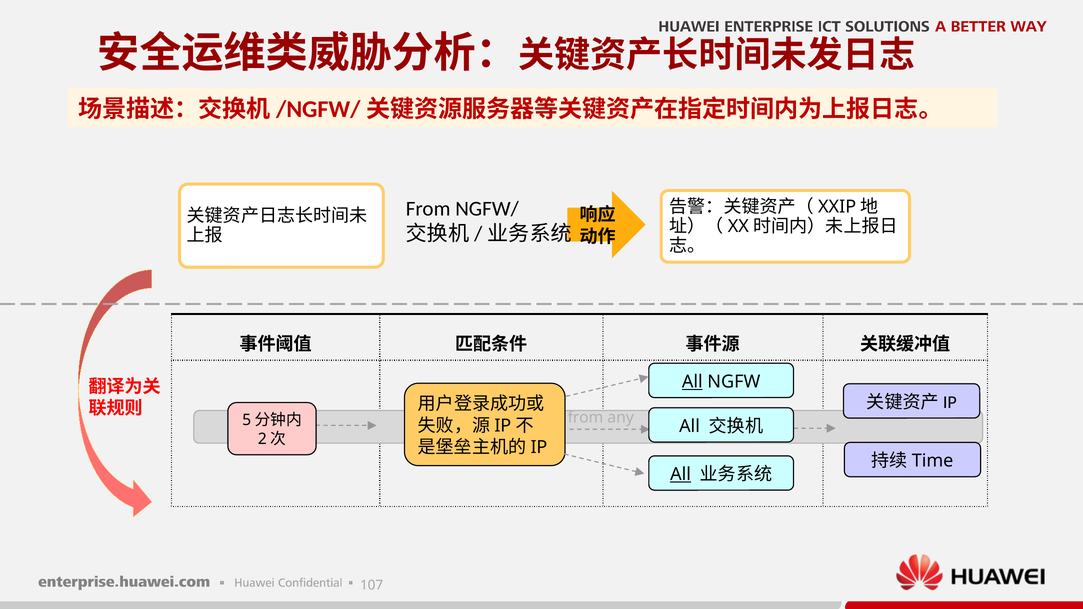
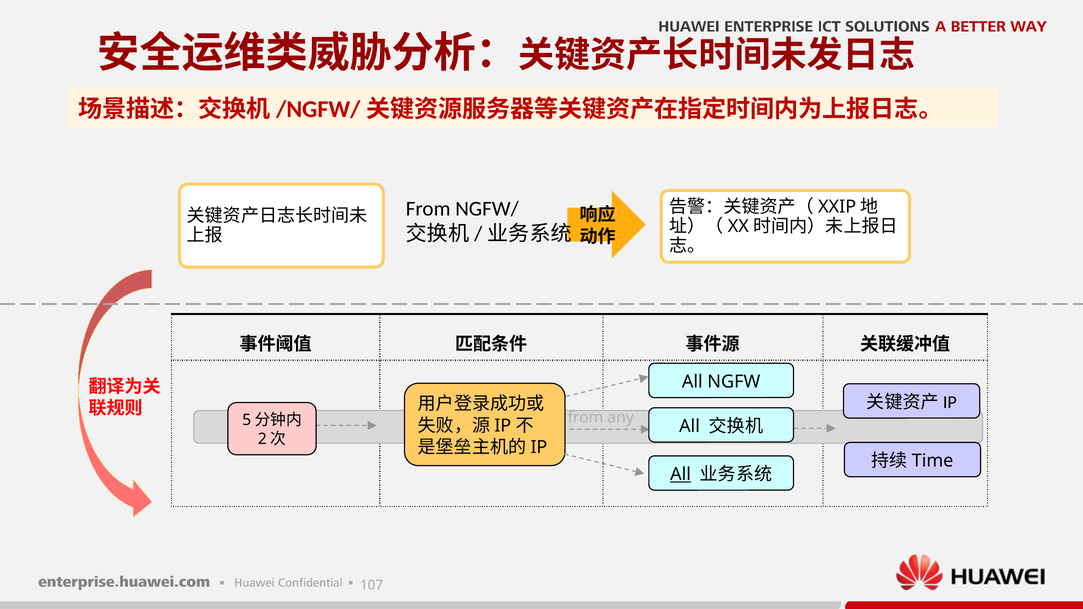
All underline: present -> none (692, 382)
